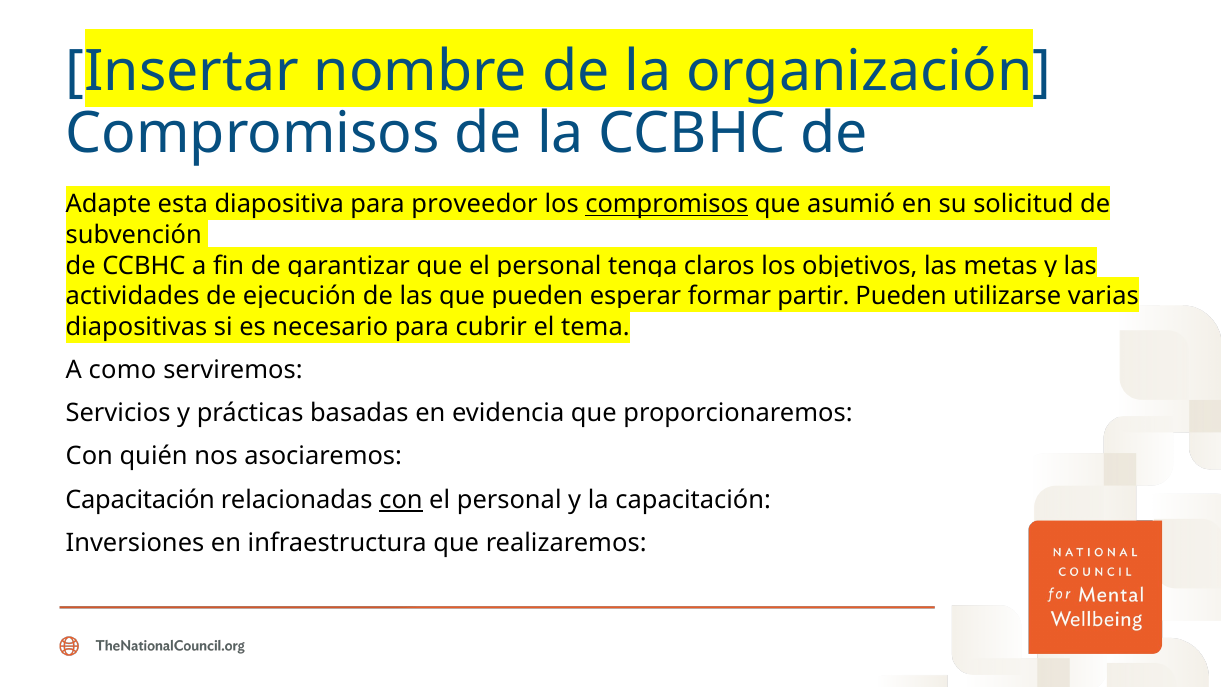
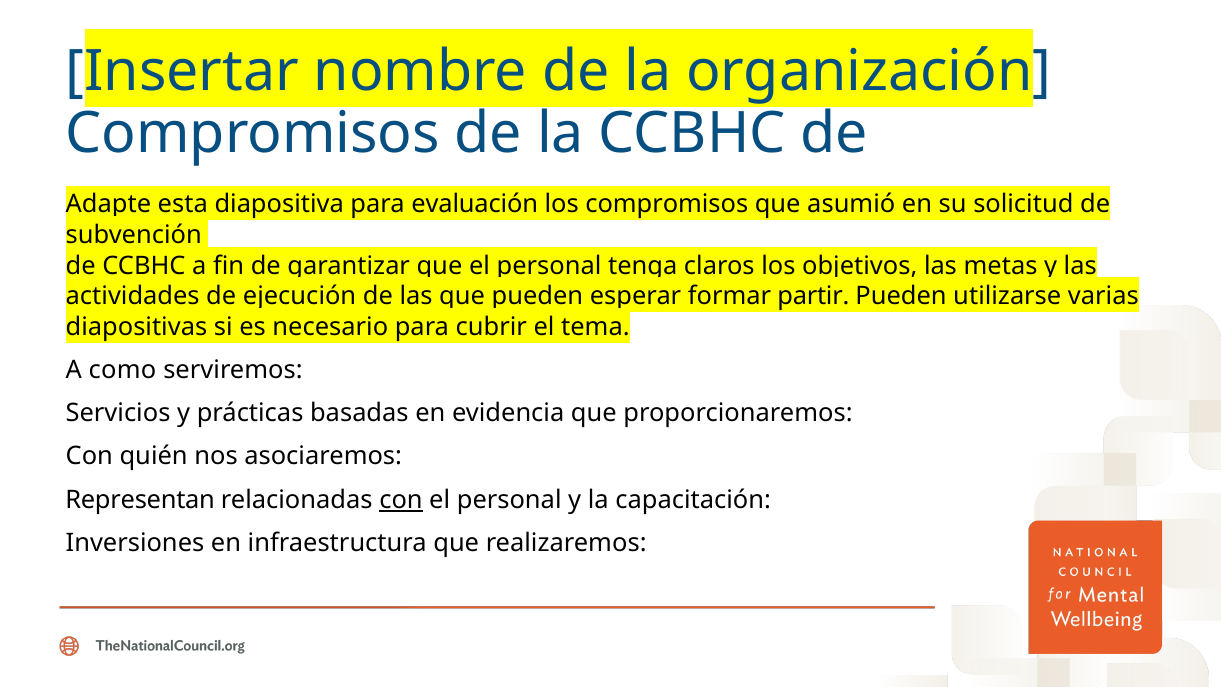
proveedor: proveedor -> evaluación (475, 204)
compromisos underline: present -> none (667, 204)
Capacitación: Capacitación -> Representan (140, 500)
